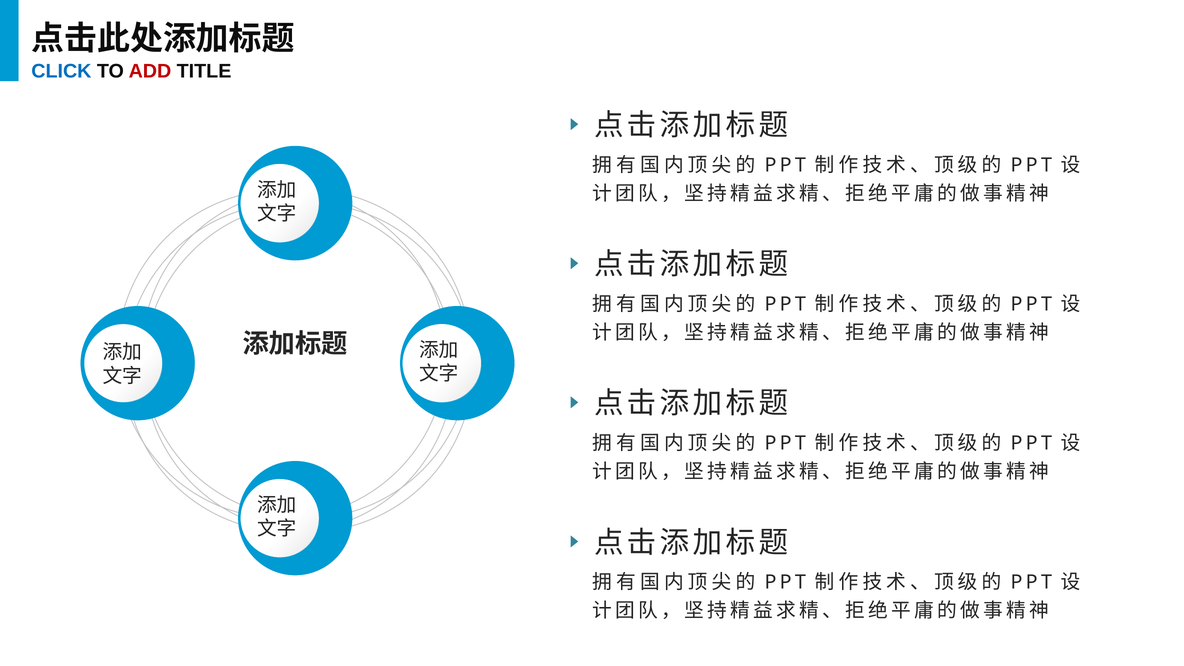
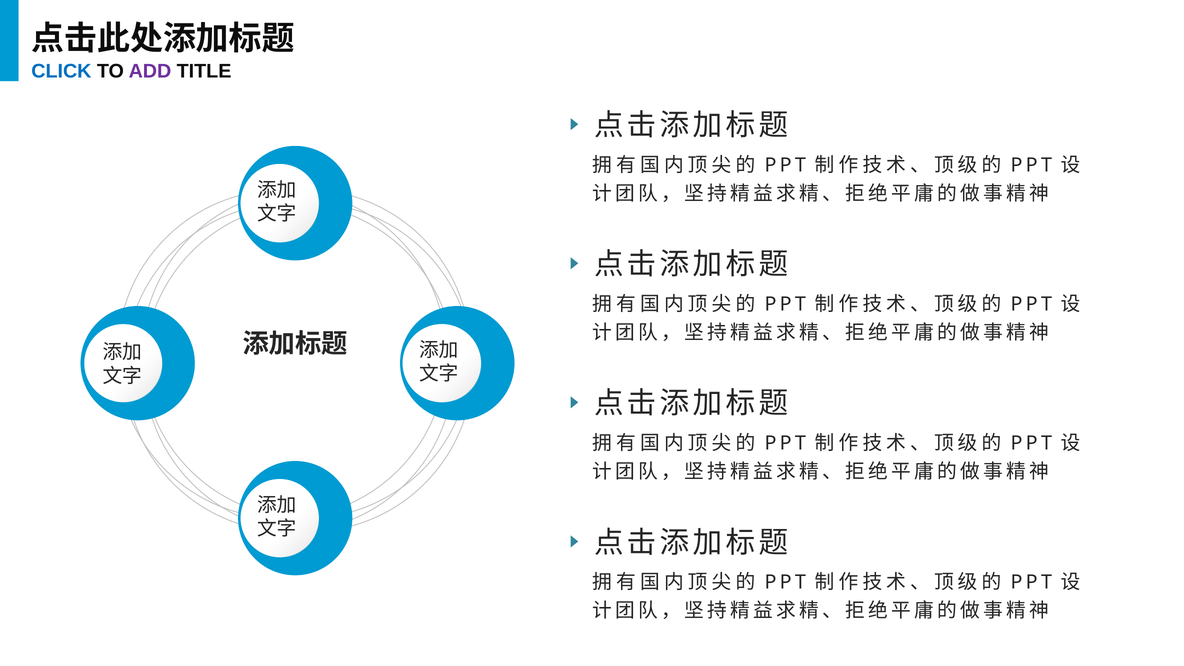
ADD colour: red -> purple (150, 71)
